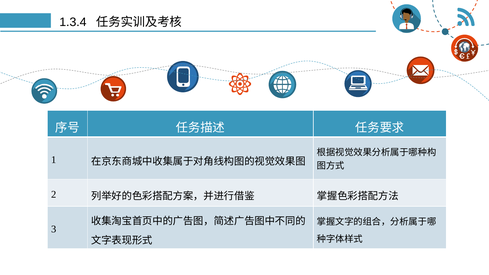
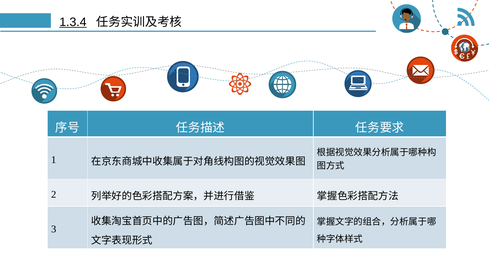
1.3.4 underline: none -> present (73, 22)
